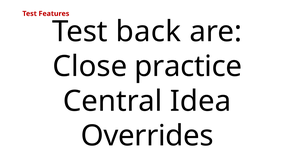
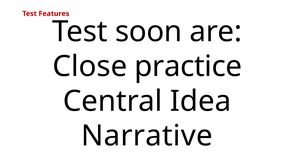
back: back -> soon (149, 32)
Overrides: Overrides -> Narrative (147, 136)
